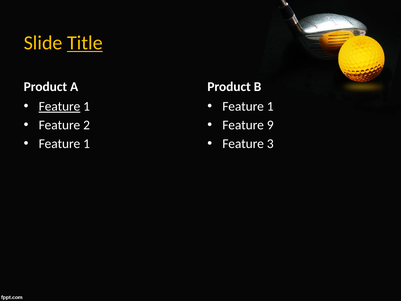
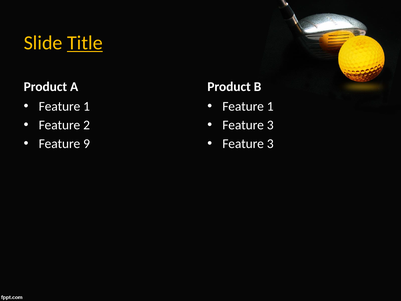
Feature underline: present -> none (60, 106)
9: 9 -> 3 (270, 125)
1: 1 -> 9 (87, 144)
